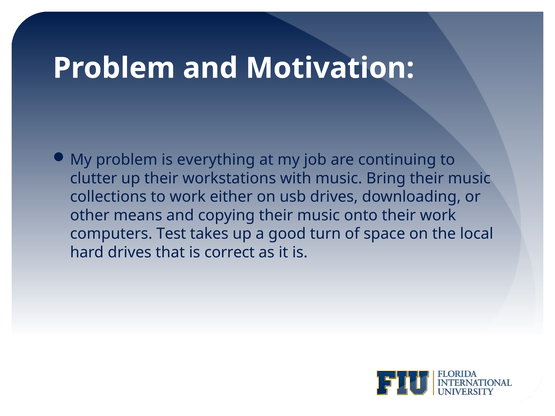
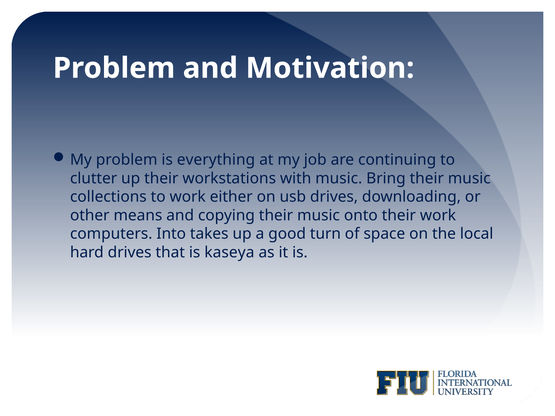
Test: Test -> Into (171, 234)
correct: correct -> kaseya (229, 252)
